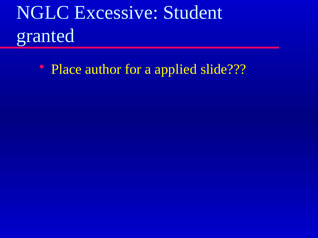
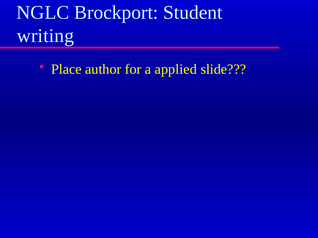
Excessive: Excessive -> Brockport (116, 12)
granted: granted -> writing (45, 36)
